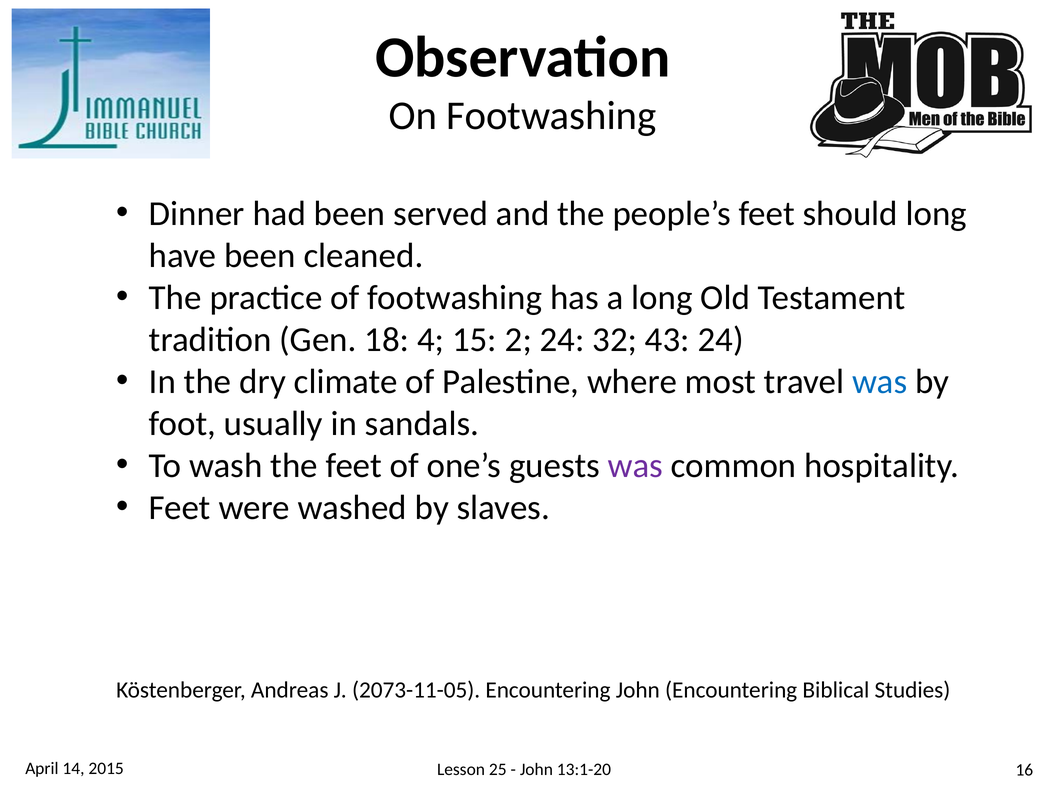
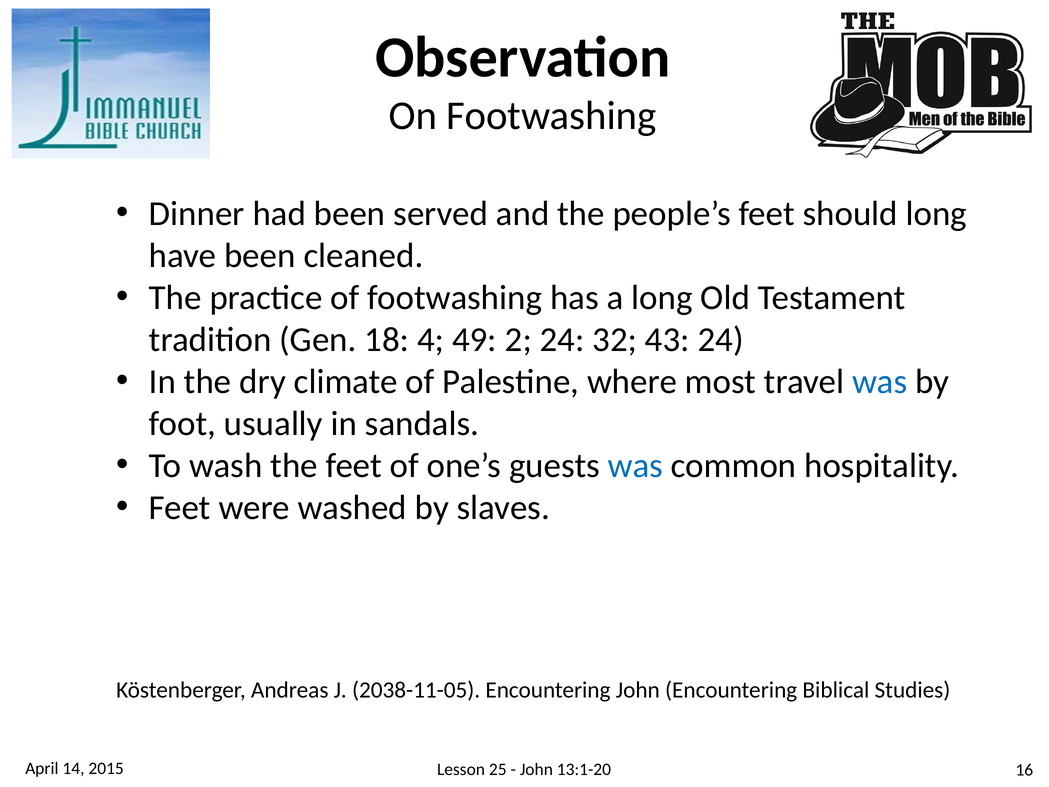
15: 15 -> 49 (474, 340)
was colour: purple -> blue (635, 465)
2073-11-05: 2073-11-05 -> 2038-11-05 (416, 690)
